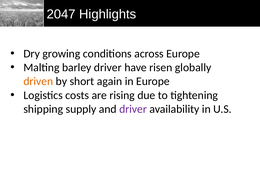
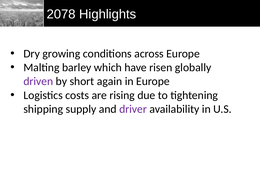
2047: 2047 -> 2078 (61, 14)
barley driver: driver -> which (108, 67)
driven colour: orange -> purple (38, 81)
